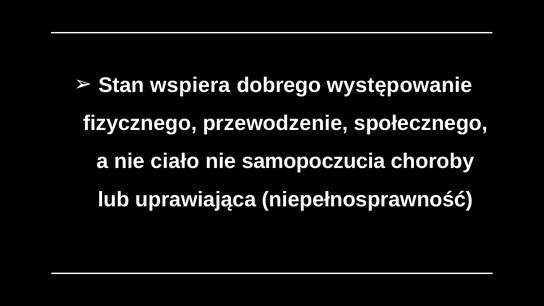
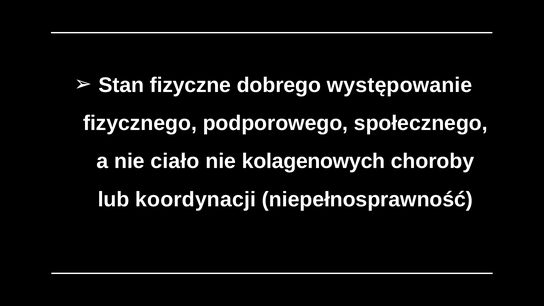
wspiera: wspiera -> fizyczne (191, 85)
przewodzenie: przewodzenie -> podporowego (275, 123)
samopoczucia: samopoczucia -> kolagenowych (314, 161)
uprawiająca: uprawiająca -> koordynacji (196, 199)
